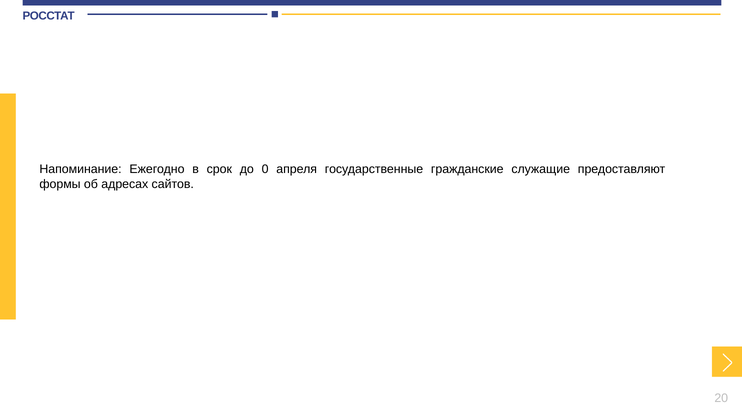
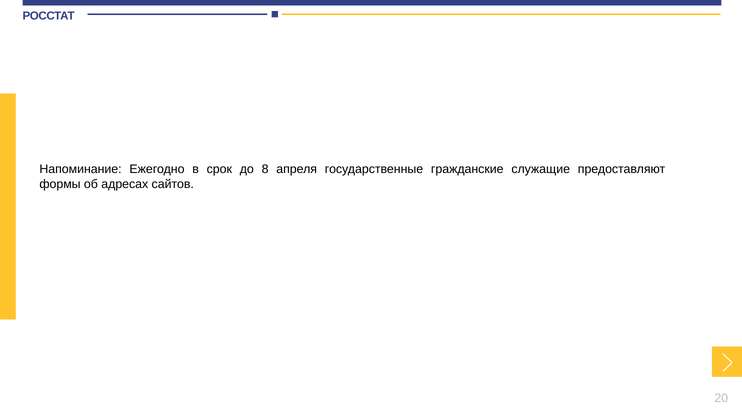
0: 0 -> 8 (265, 170)
